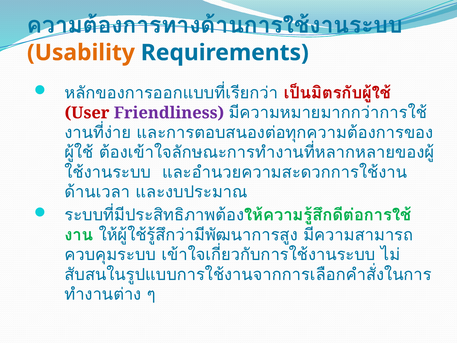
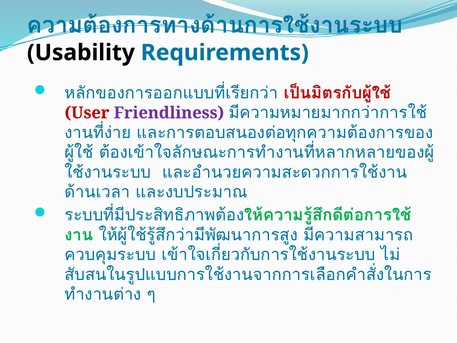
Usability colour: orange -> black (81, 53)
